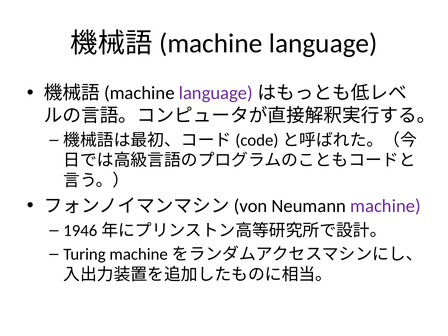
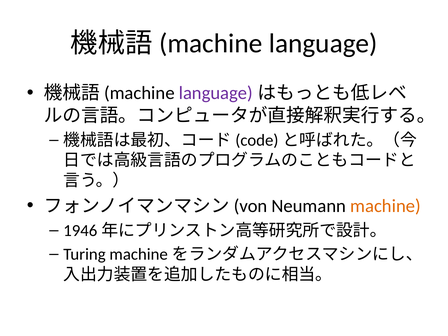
machine colour: purple -> orange (385, 206)
